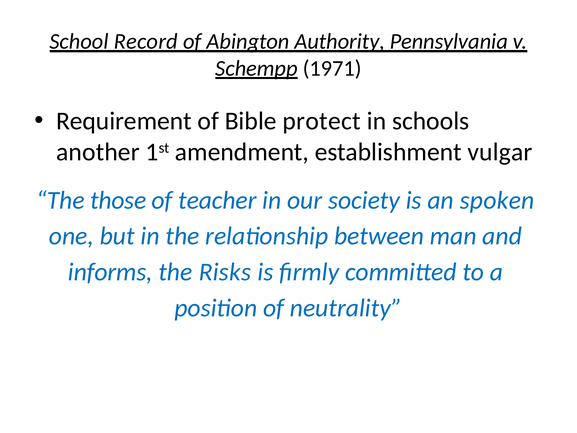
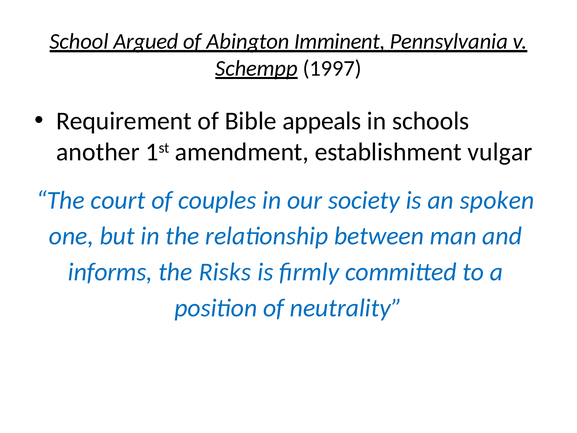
Record: Record -> Argued (146, 42)
Authority: Authority -> Imminent (340, 42)
1971: 1971 -> 1997 (332, 68)
protect: protect -> appeals (322, 121)
those: those -> court (118, 200)
teacher: teacher -> couples (217, 200)
